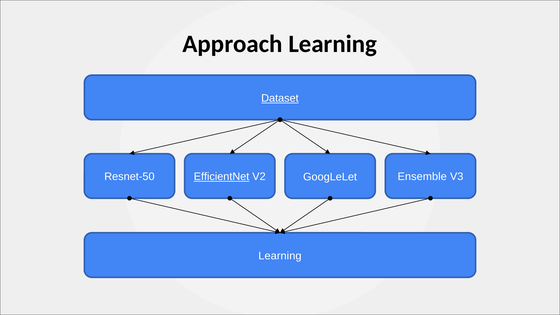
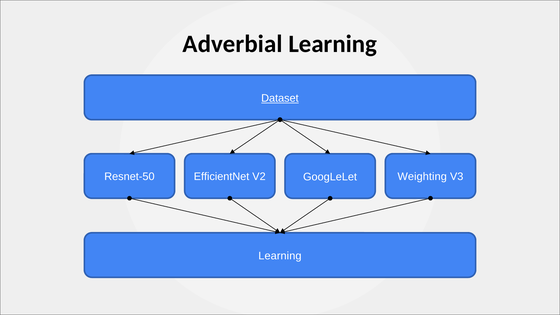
Approach: Approach -> Adverbial (233, 44)
EfficientNet underline: present -> none (222, 177)
Ensemble: Ensemble -> Weighting (422, 177)
